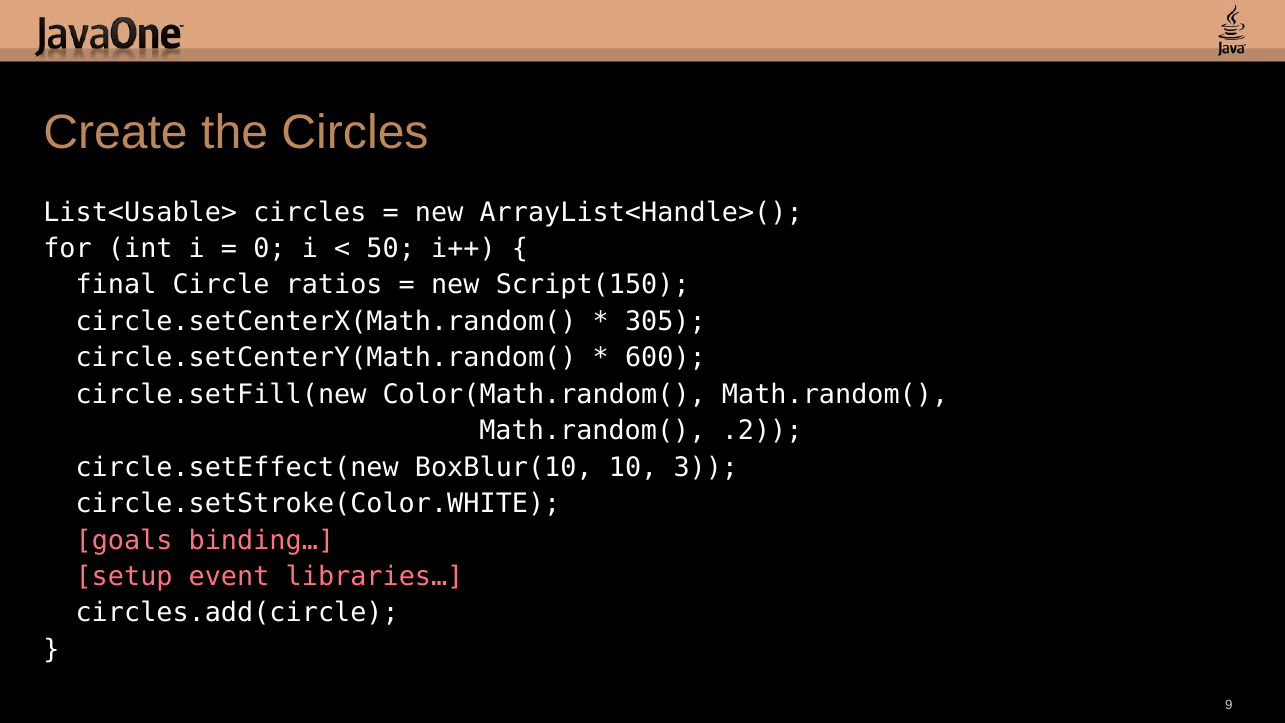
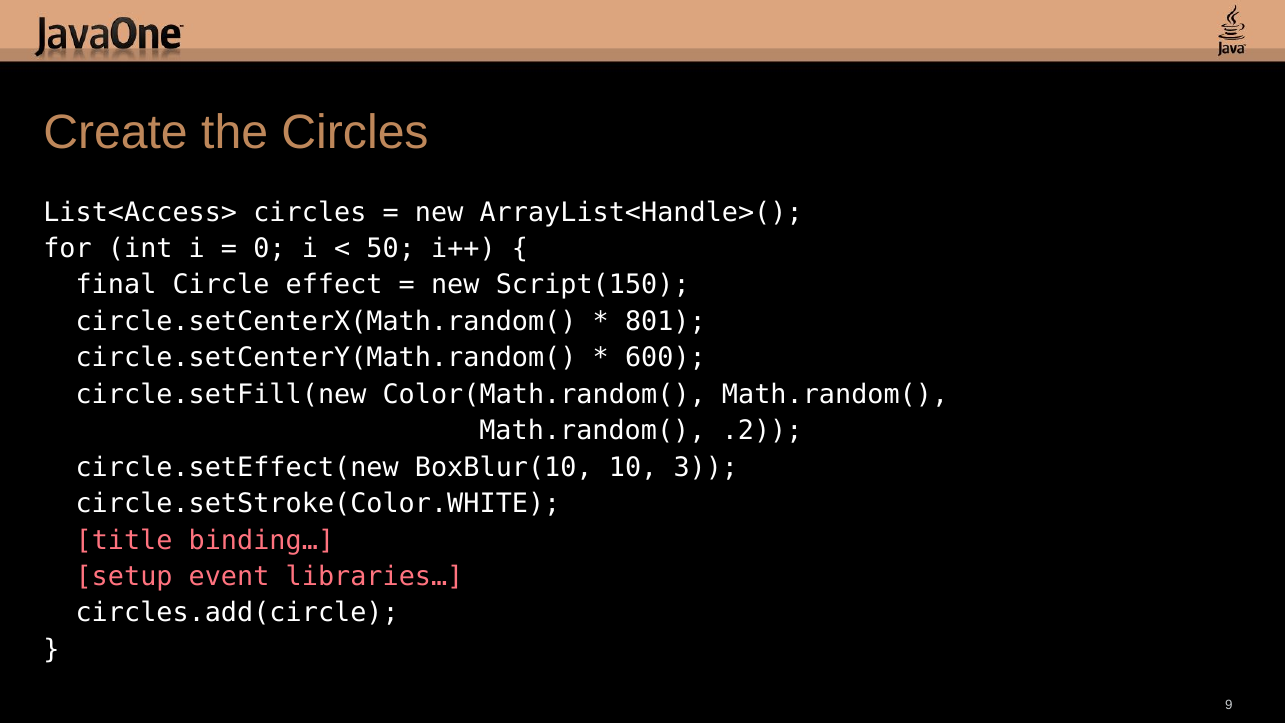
List<Usable>: List<Usable> -> List<Access> (140, 212)
ratios: ratios -> effect (334, 285)
305: 305 -> 801 (665, 322)
goals: goals -> title (124, 540)
